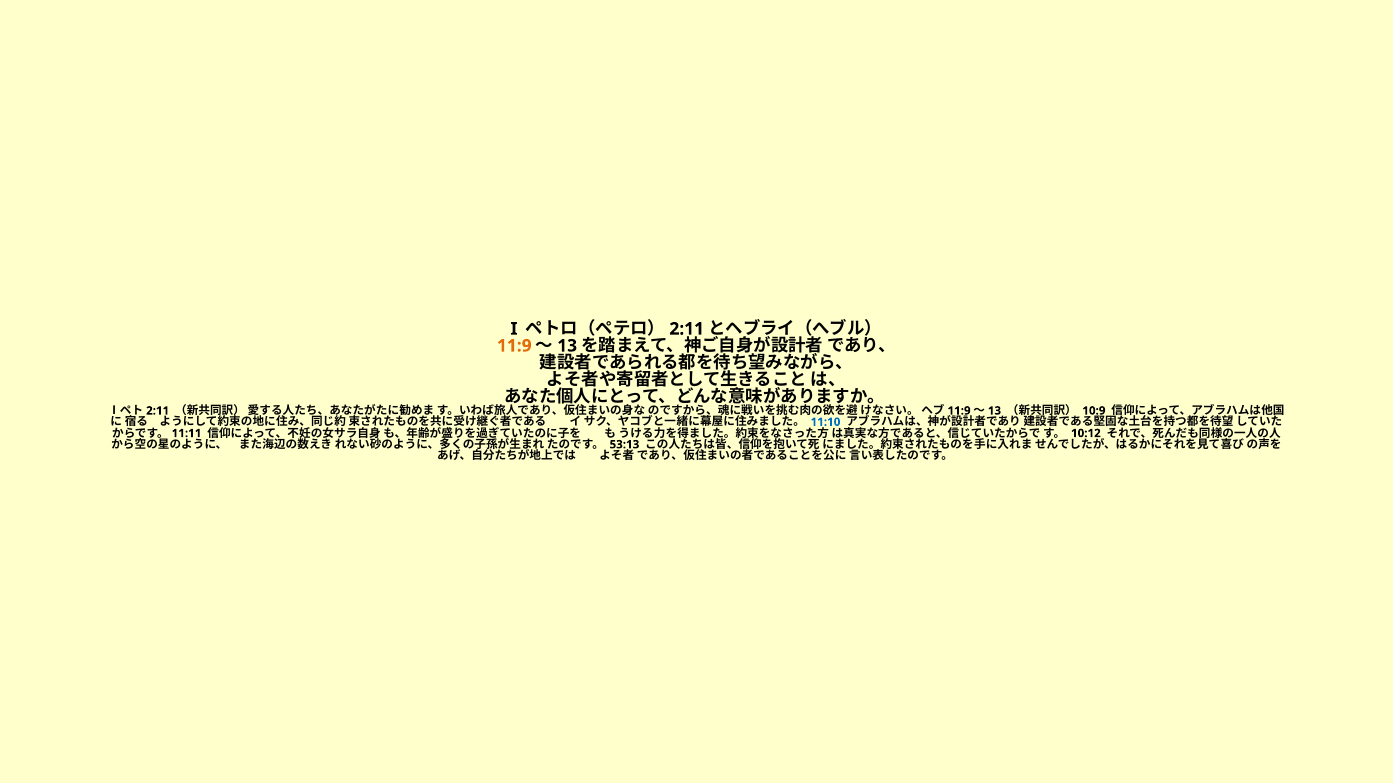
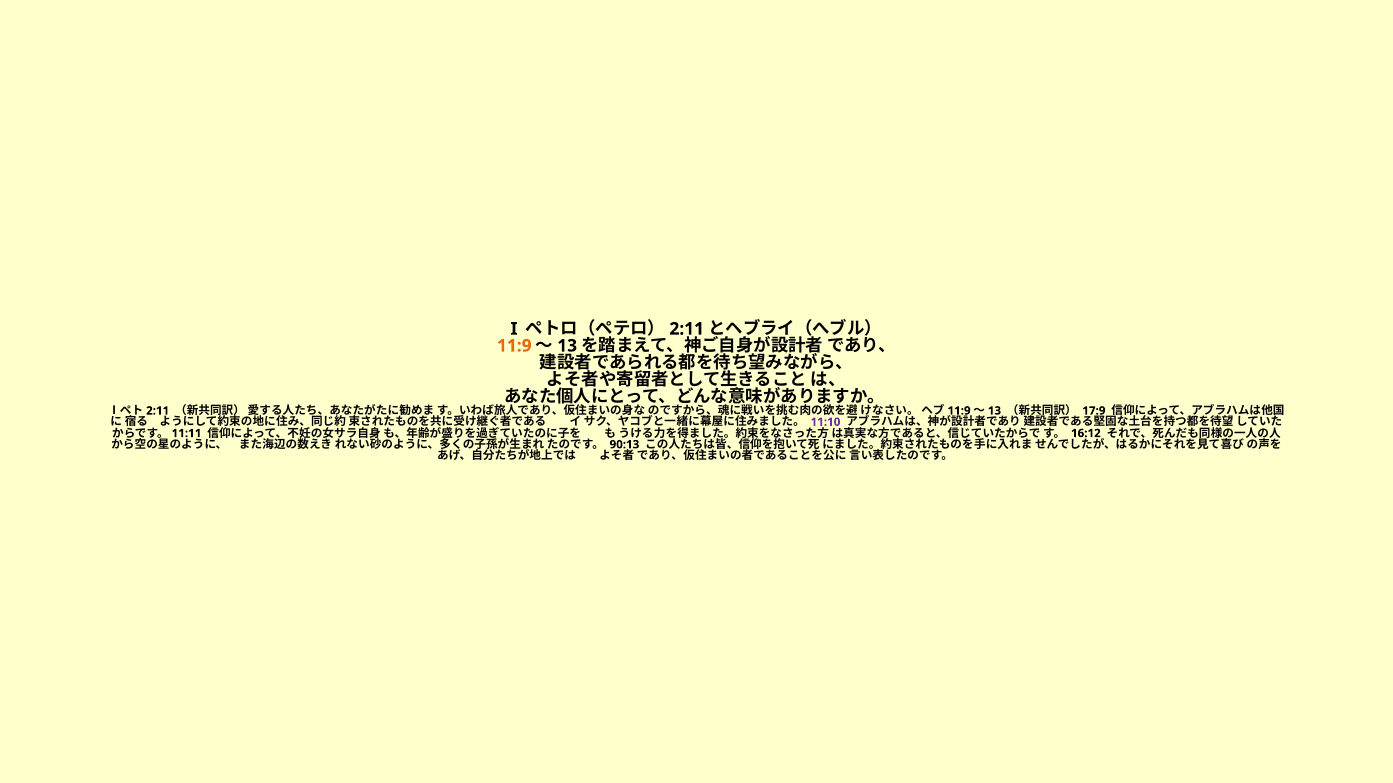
10:9: 10:9 -> 17:9 (1094, 411)
11:10 colour: blue -> purple (825, 422)
10:12: 10:12 -> 16:12 (1086, 434)
53:13: 53:13 -> 90:13 (624, 445)
